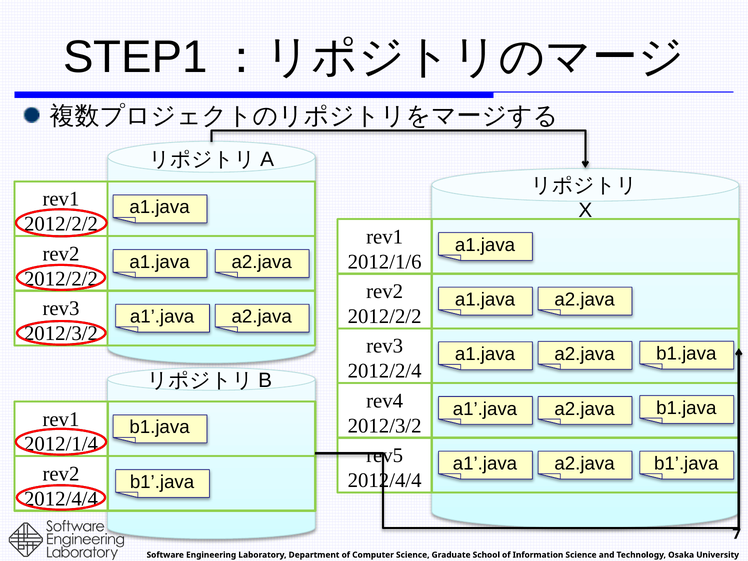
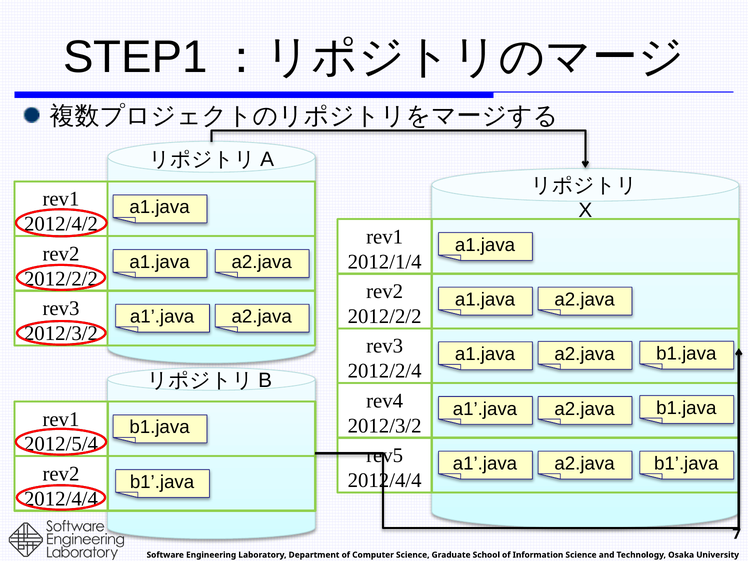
2012/2/2: 2012/2/2 -> 2012/4/2 (61, 224)
2012/1/6: 2012/1/6 -> 2012/1/4 (385, 262)
2012/1/4: 2012/1/4 -> 2012/5/4 (61, 444)
